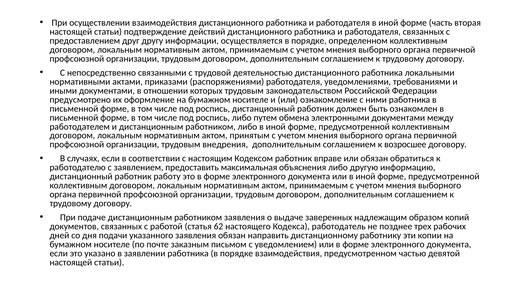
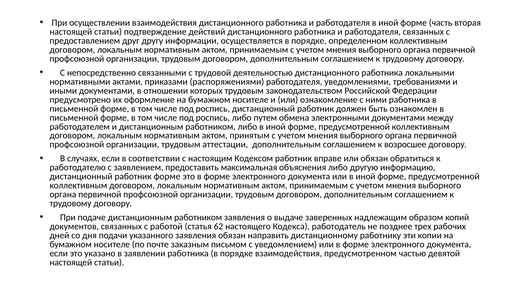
внедрения: внедрения -> аттестации (225, 144)
работник работу: работу -> форме (167, 176)
